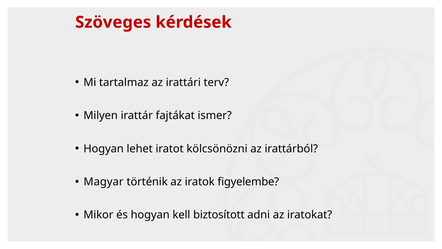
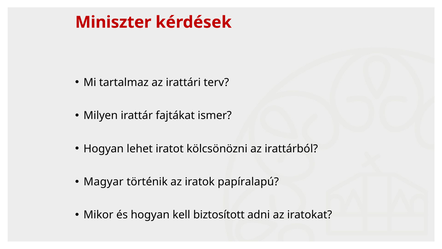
Szöveges: Szöveges -> Miniszter (113, 22)
figyelembe: figyelembe -> papíralapú (248, 182)
